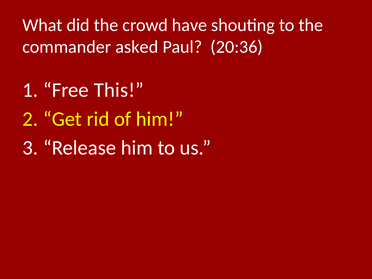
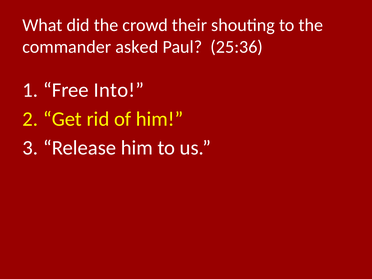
have: have -> their (190, 25)
20:36: 20:36 -> 25:36 (237, 47)
This: This -> Into (119, 90)
